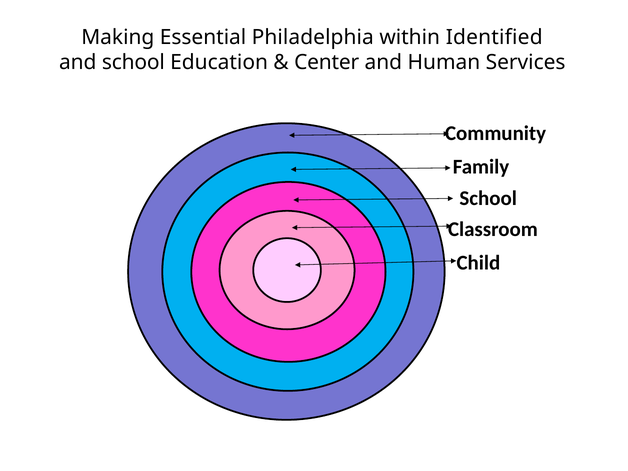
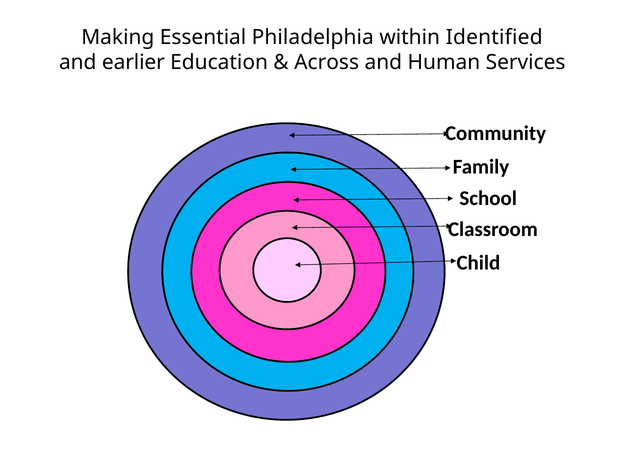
and school: school -> earlier (133, 62)
Center: Center -> Across (327, 62)
